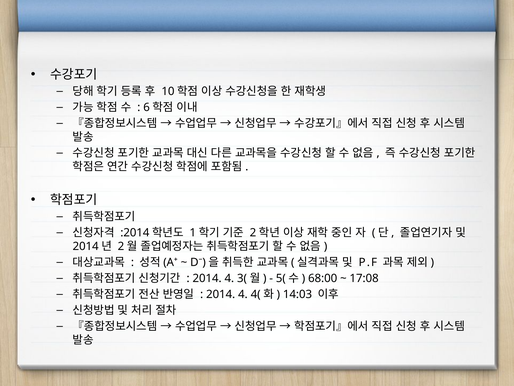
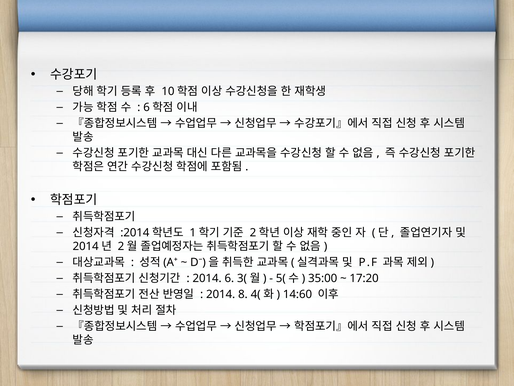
4: 4 -> 6 (229, 278)
68:00: 68:00 -> 35:00 (323, 278)
17:08: 17:08 -> 17:20 (364, 278)
4: 4 -> 8 (243, 294)
14:03: 14:03 -> 14:60 (297, 294)
